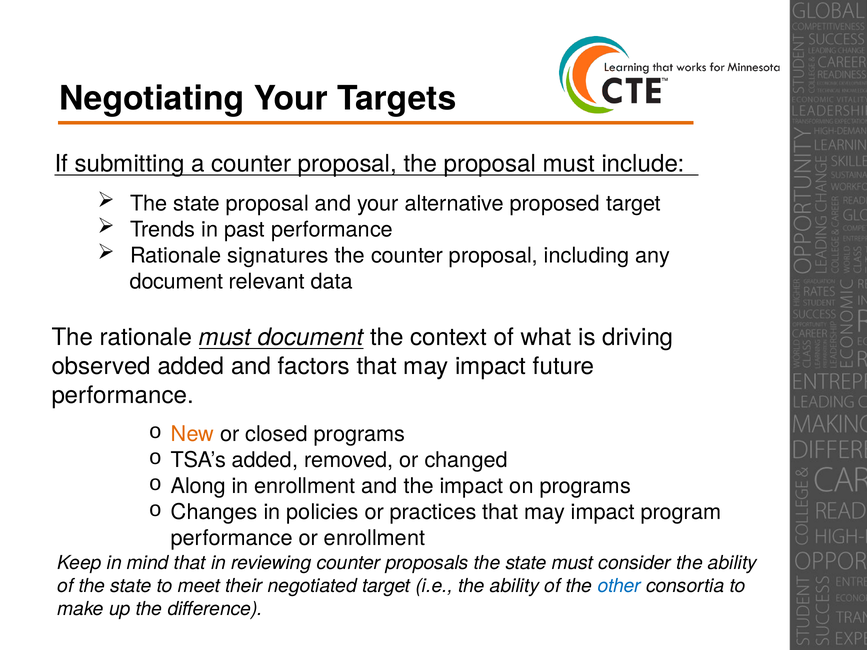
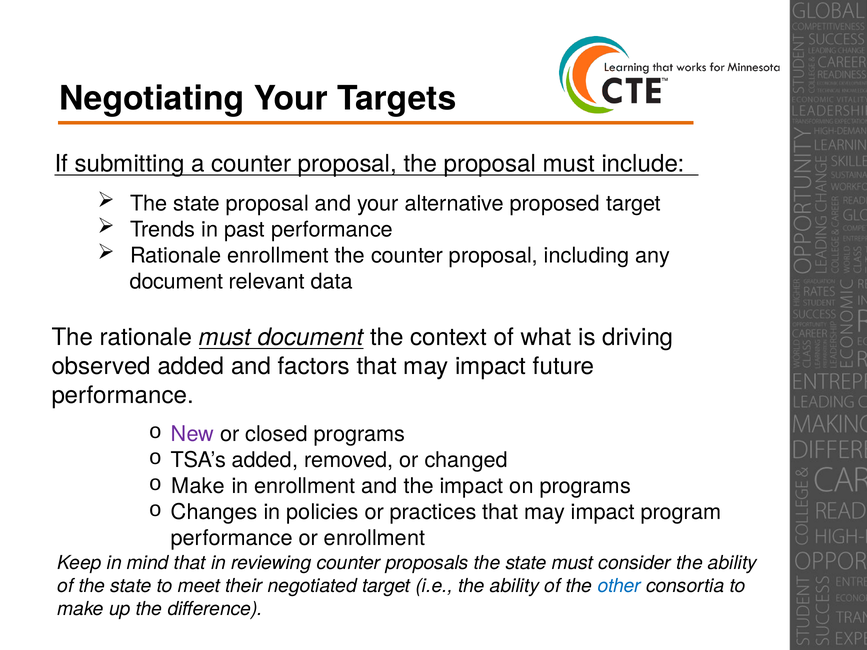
Rationale signatures: signatures -> enrollment (278, 256)
New colour: orange -> purple (193, 434)
Along: Along -> Make (198, 486)
